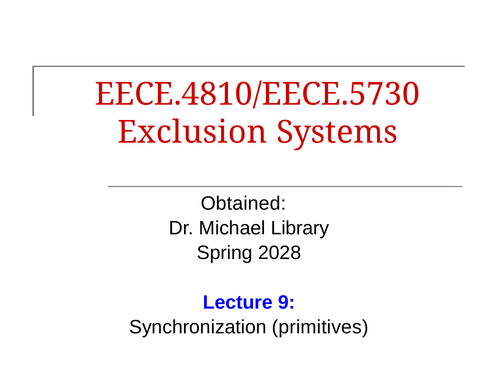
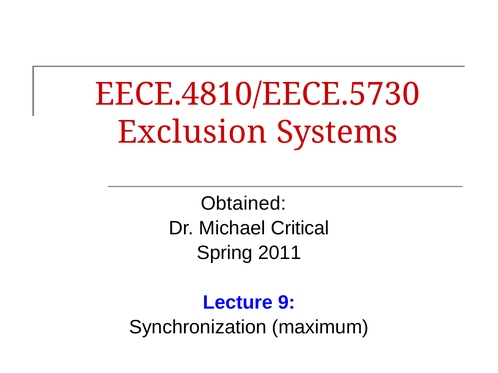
Library: Library -> Critical (300, 228)
2028: 2028 -> 2011 (280, 253)
primitives: primitives -> maximum (320, 328)
